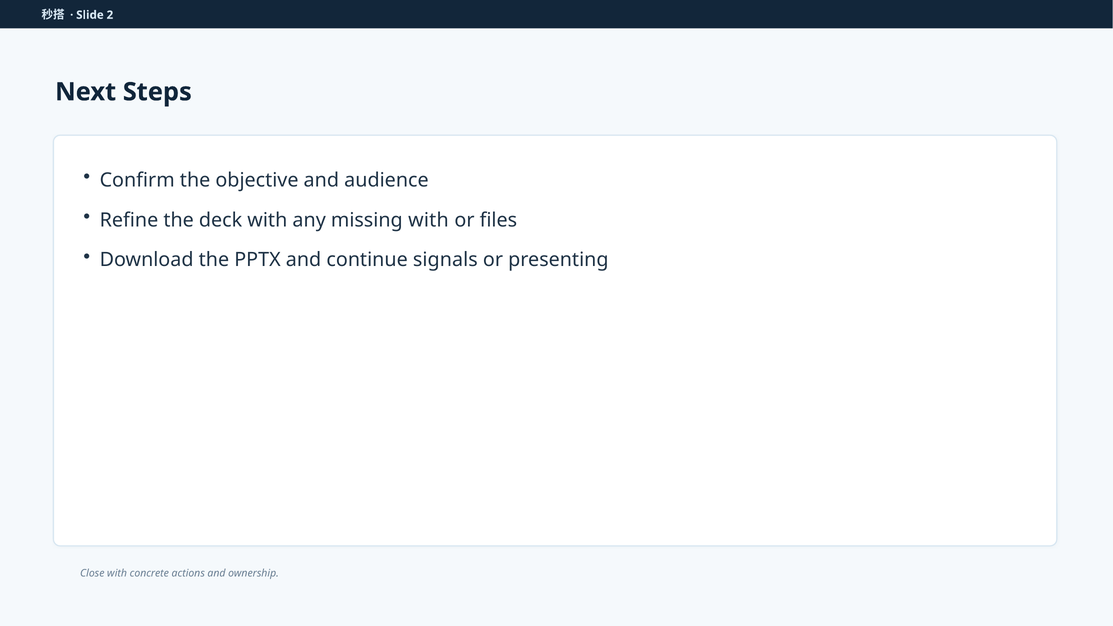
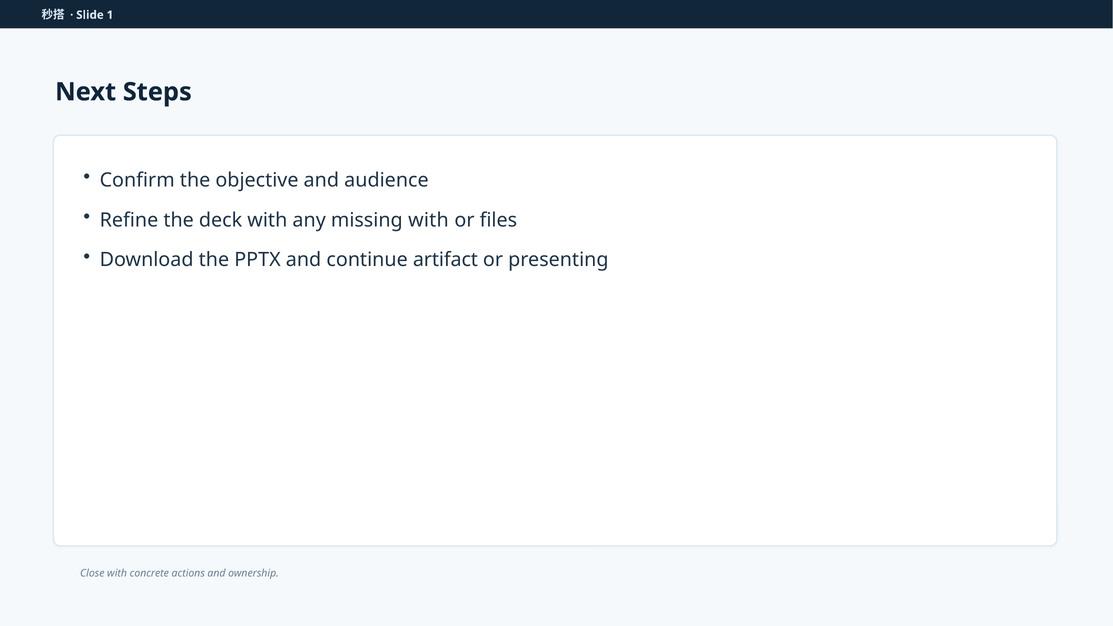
2: 2 -> 1 (110, 15)
signals: signals -> artifact (445, 260)
